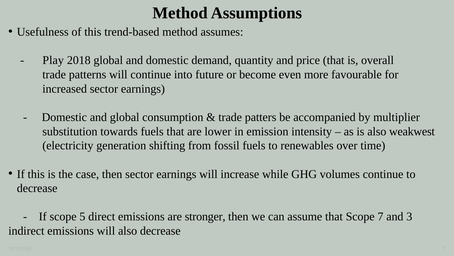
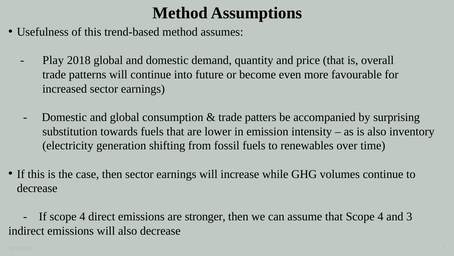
multiplier: multiplier -> surprising (397, 117)
weakwest: weakwest -> inventory (412, 131)
If scope 5: 5 -> 4 (82, 216)
that Scope 7: 7 -> 4 (380, 216)
